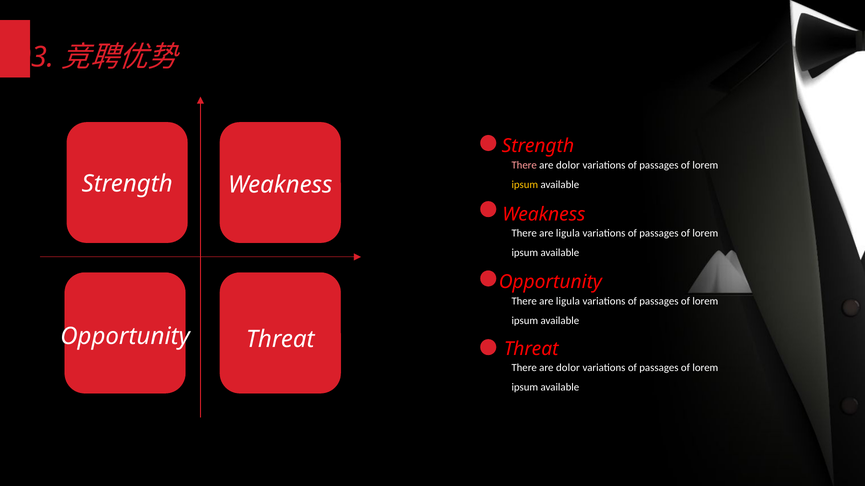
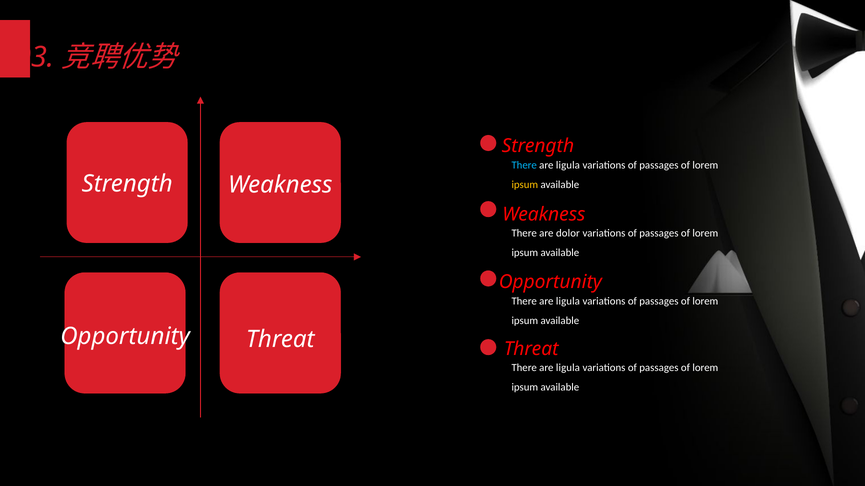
There colour: pink -> light blue (524, 165)
dolor: dolor -> ligula (568, 165)
ligula: ligula -> dolor (568, 233)
dolor: dolor -> ligula (568, 368)
